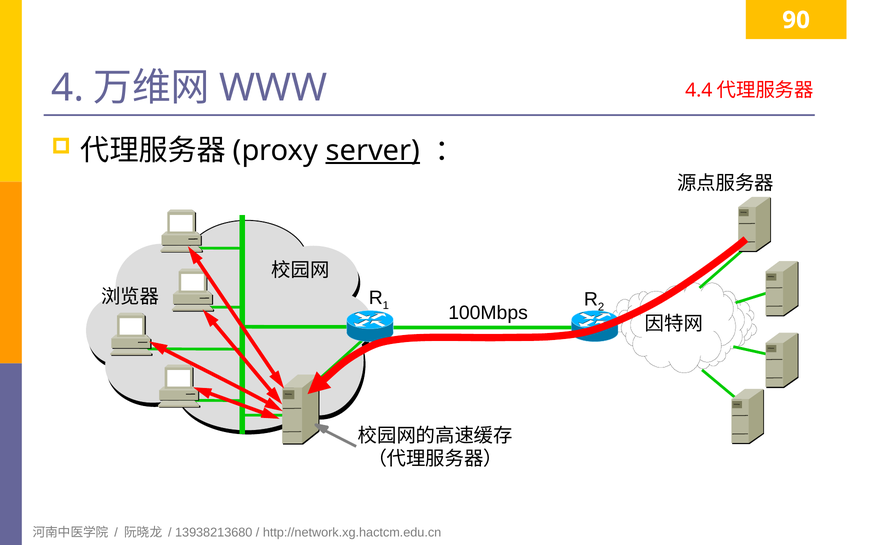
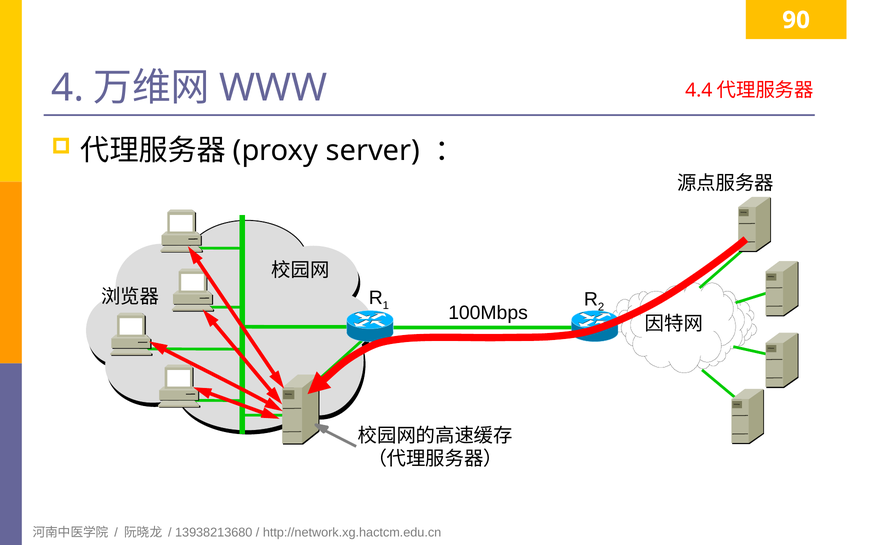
server underline: present -> none (373, 151)
